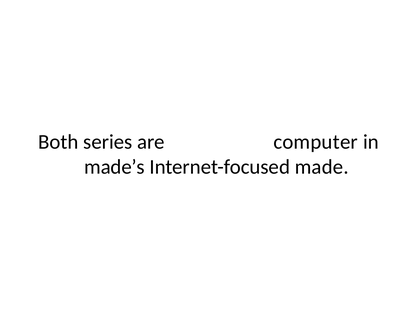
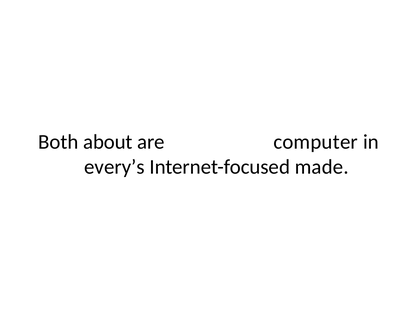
series: series -> about (108, 142)
made’s: made’s -> every’s (114, 167)
